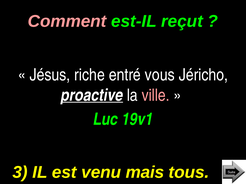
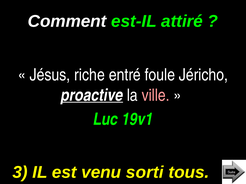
Comment colour: pink -> white (67, 21)
reçut: reçut -> attiré (182, 21)
vous: vous -> foule (160, 75)
mais: mais -> sorti (145, 173)
